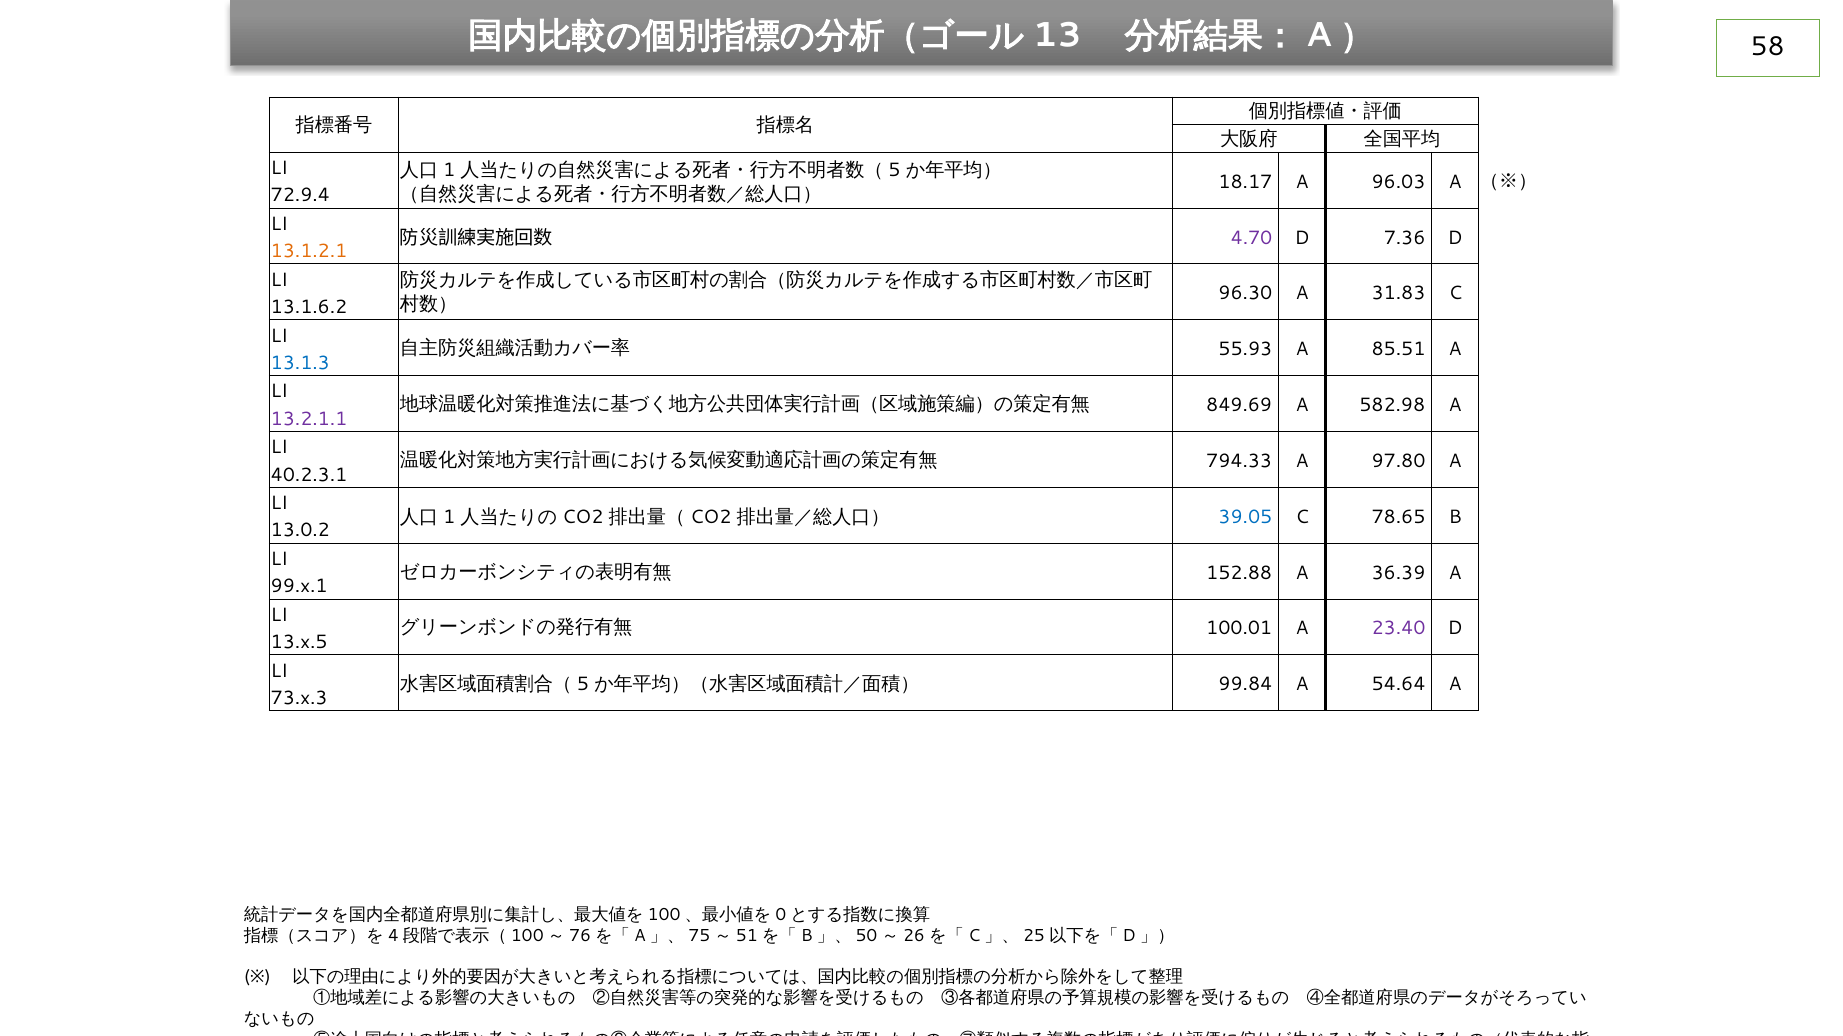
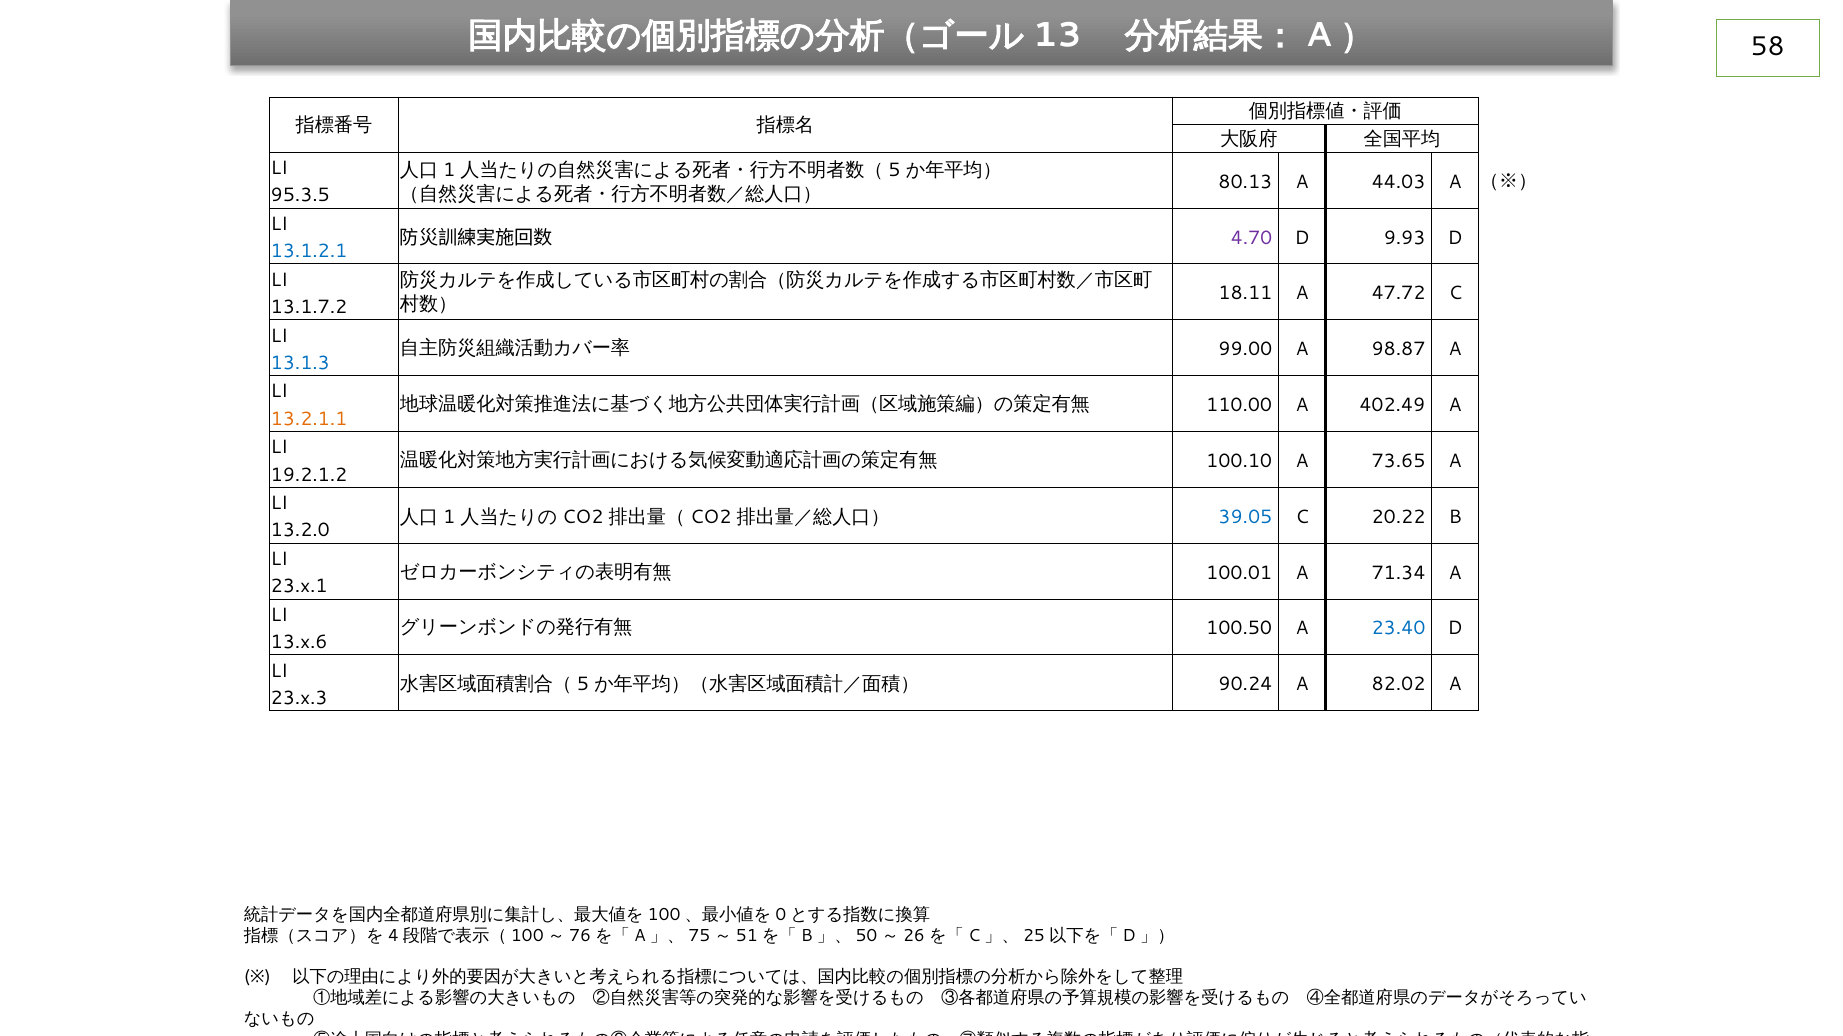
18.17: 18.17 -> 80.13 (1245, 182)
96.03: 96.03 -> 44.03 (1399, 182)
72.9.4: 72.9.4 -> 95.3.5 (300, 196)
7.36: 7.36 -> 9.93 (1405, 238)
13.1.2.1 colour: orange -> blue (309, 251)
96.30: 96.30 -> 18.11 (1245, 294)
31.83: 31.83 -> 47.72 (1399, 294)
13.1.6.2: 13.1.6.2 -> 13.1.7.2 (309, 307)
55.93: 55.93 -> 99.00 (1245, 350)
85.51: 85.51 -> 98.87 (1399, 350)
849.69: 849.69 -> 110.00 (1239, 406)
582.98: 582.98 -> 402.49 (1392, 406)
13.2.1.1 colour: purple -> orange (309, 419)
794.33: 794.33 -> 100.10 (1239, 461)
97.80: 97.80 -> 73.65 (1399, 461)
40.2.3.1: 40.2.3.1 -> 19.2.1.2 (309, 475)
78.65: 78.65 -> 20.22 (1399, 517)
13.0.2: 13.0.2 -> 13.2.0 (300, 531)
152.88: 152.88 -> 100.01 (1239, 573)
36.39: 36.39 -> 71.34 (1399, 573)
99.x.1: 99.x.1 -> 23.x.1 (299, 587)
100.01: 100.01 -> 100.50 (1239, 629)
23.40 colour: purple -> blue (1399, 629)
13.x.5: 13.x.5 -> 13.x.6 (299, 643)
99.84: 99.84 -> 90.24 (1245, 685)
54.64: 54.64 -> 82.02 (1399, 685)
73.x.3: 73.x.3 -> 23.x.3 (299, 699)
